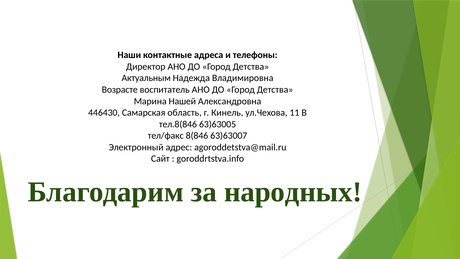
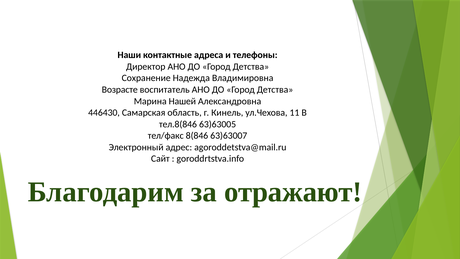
Актуальным: Актуальным -> Сохранение (146, 78)
народных: народных -> отражают (293, 192)
